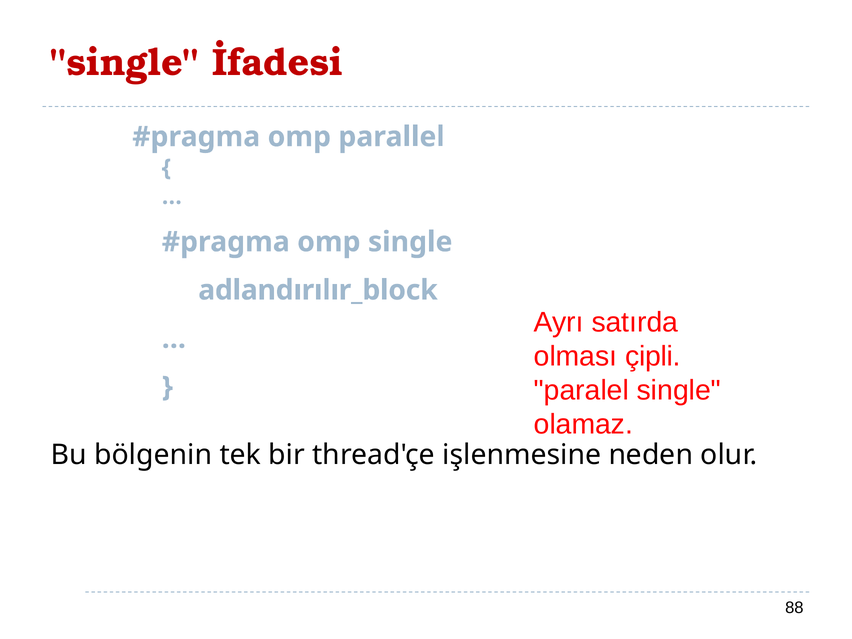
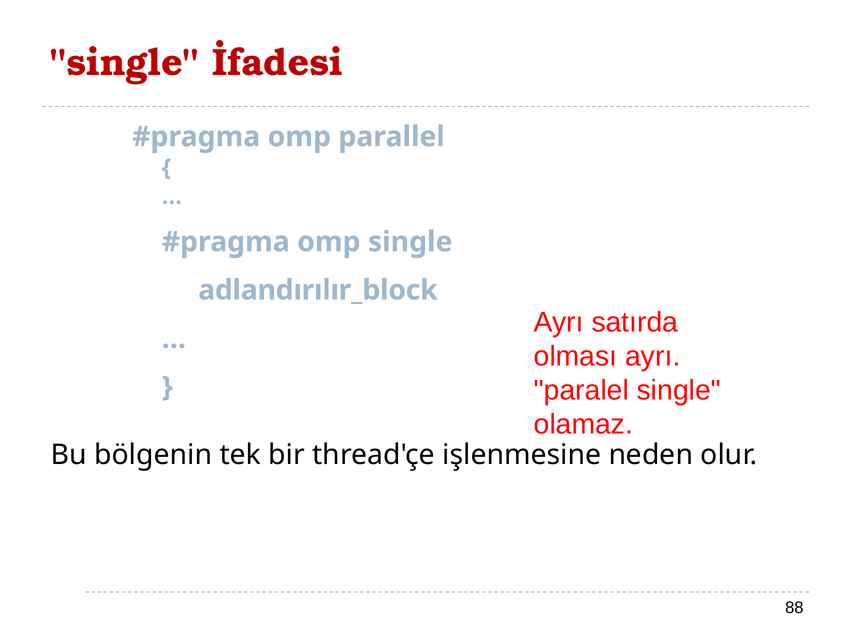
olması çipli: çipli -> ayrı (653, 356)
